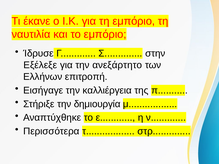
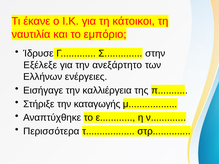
τη εμπόριο: εμπόριο -> κάτοικοι (134, 21)
επιτροπή: επιτροπή -> ενέργειες (86, 77)
δημιουργία: δημιουργία -> καταγωγής (97, 104)
